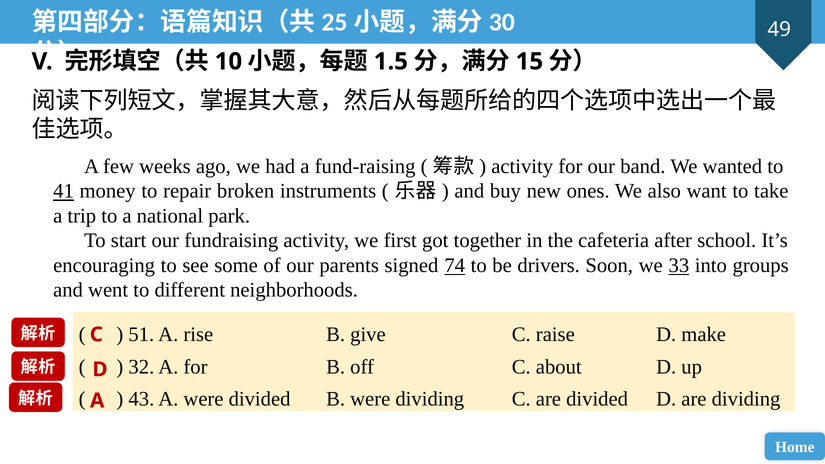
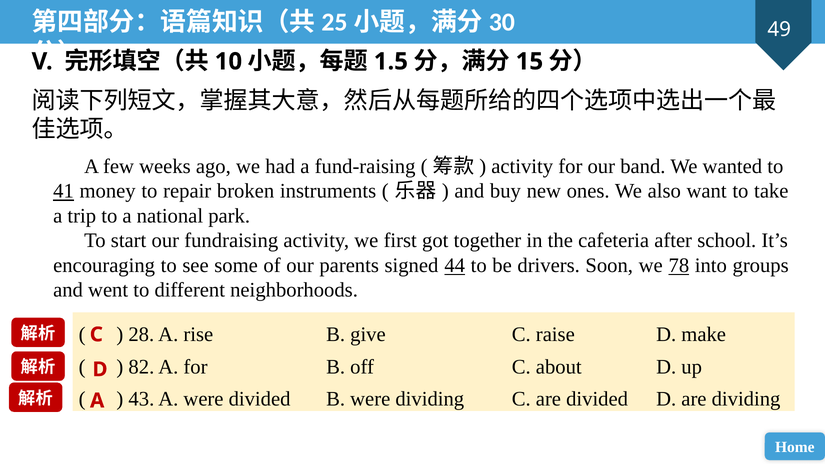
74: 74 -> 44 (455, 265)
33: 33 -> 78 (679, 265)
51: 51 -> 28 (141, 335)
32: 32 -> 82 (141, 367)
